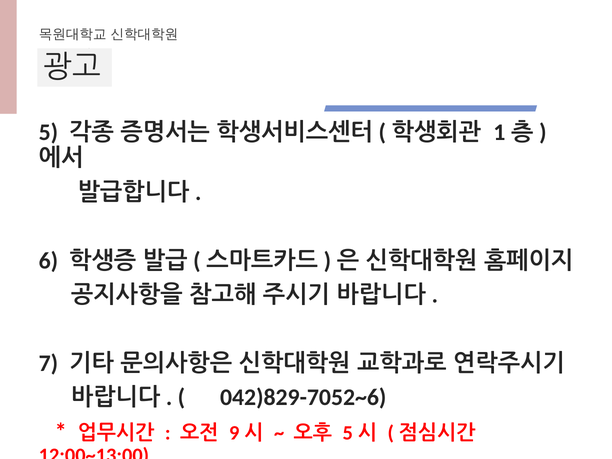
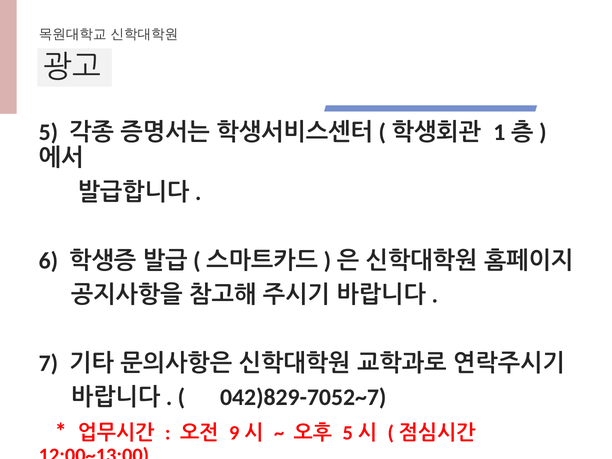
042)829-7052~6: 042)829-7052~6 -> 042)829-7052~7 (303, 398)
